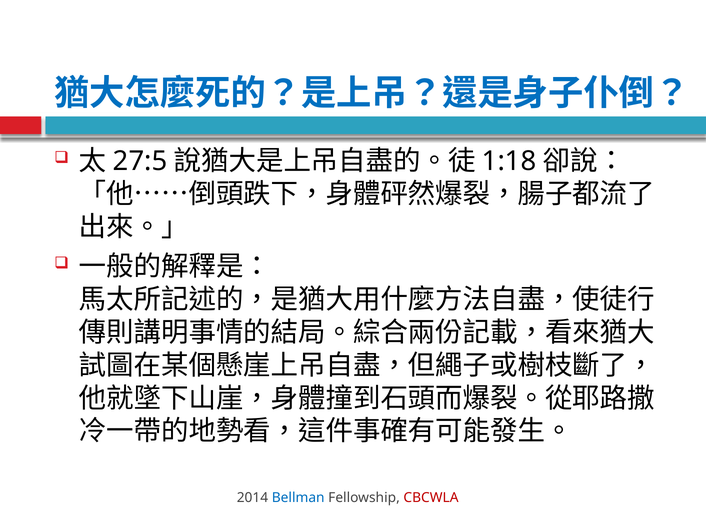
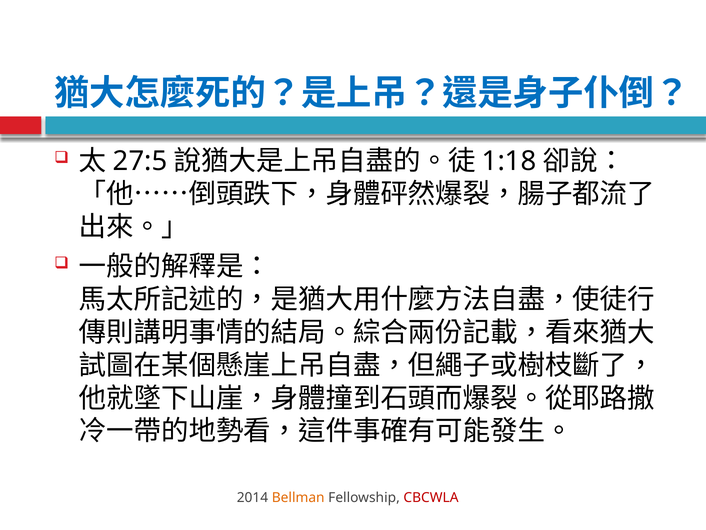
Bellman colour: blue -> orange (298, 497)
